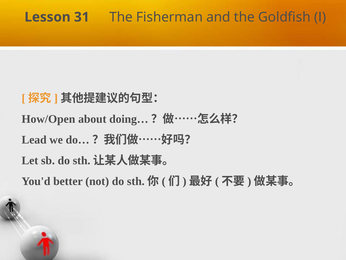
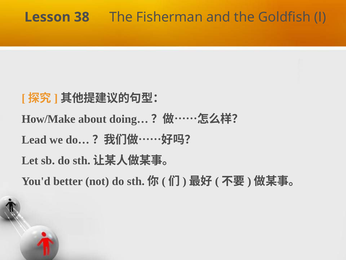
31: 31 -> 38 (82, 17)
How/Open: How/Open -> How/Make (48, 119)
